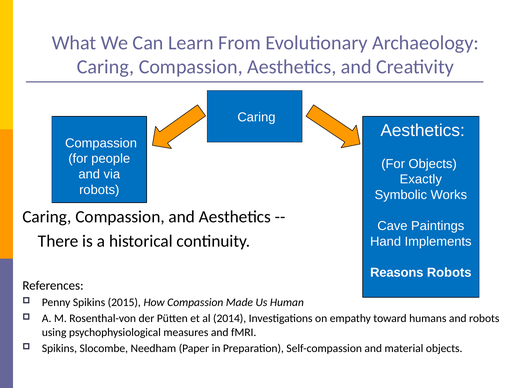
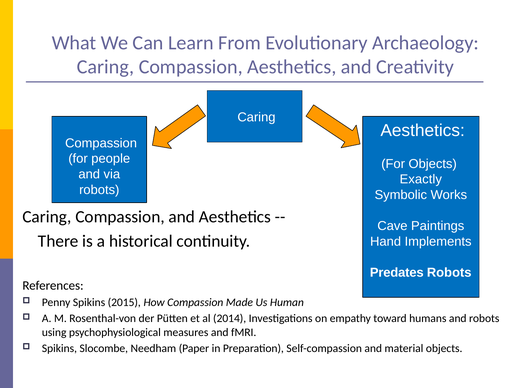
Reasons: Reasons -> Predates (397, 273)
